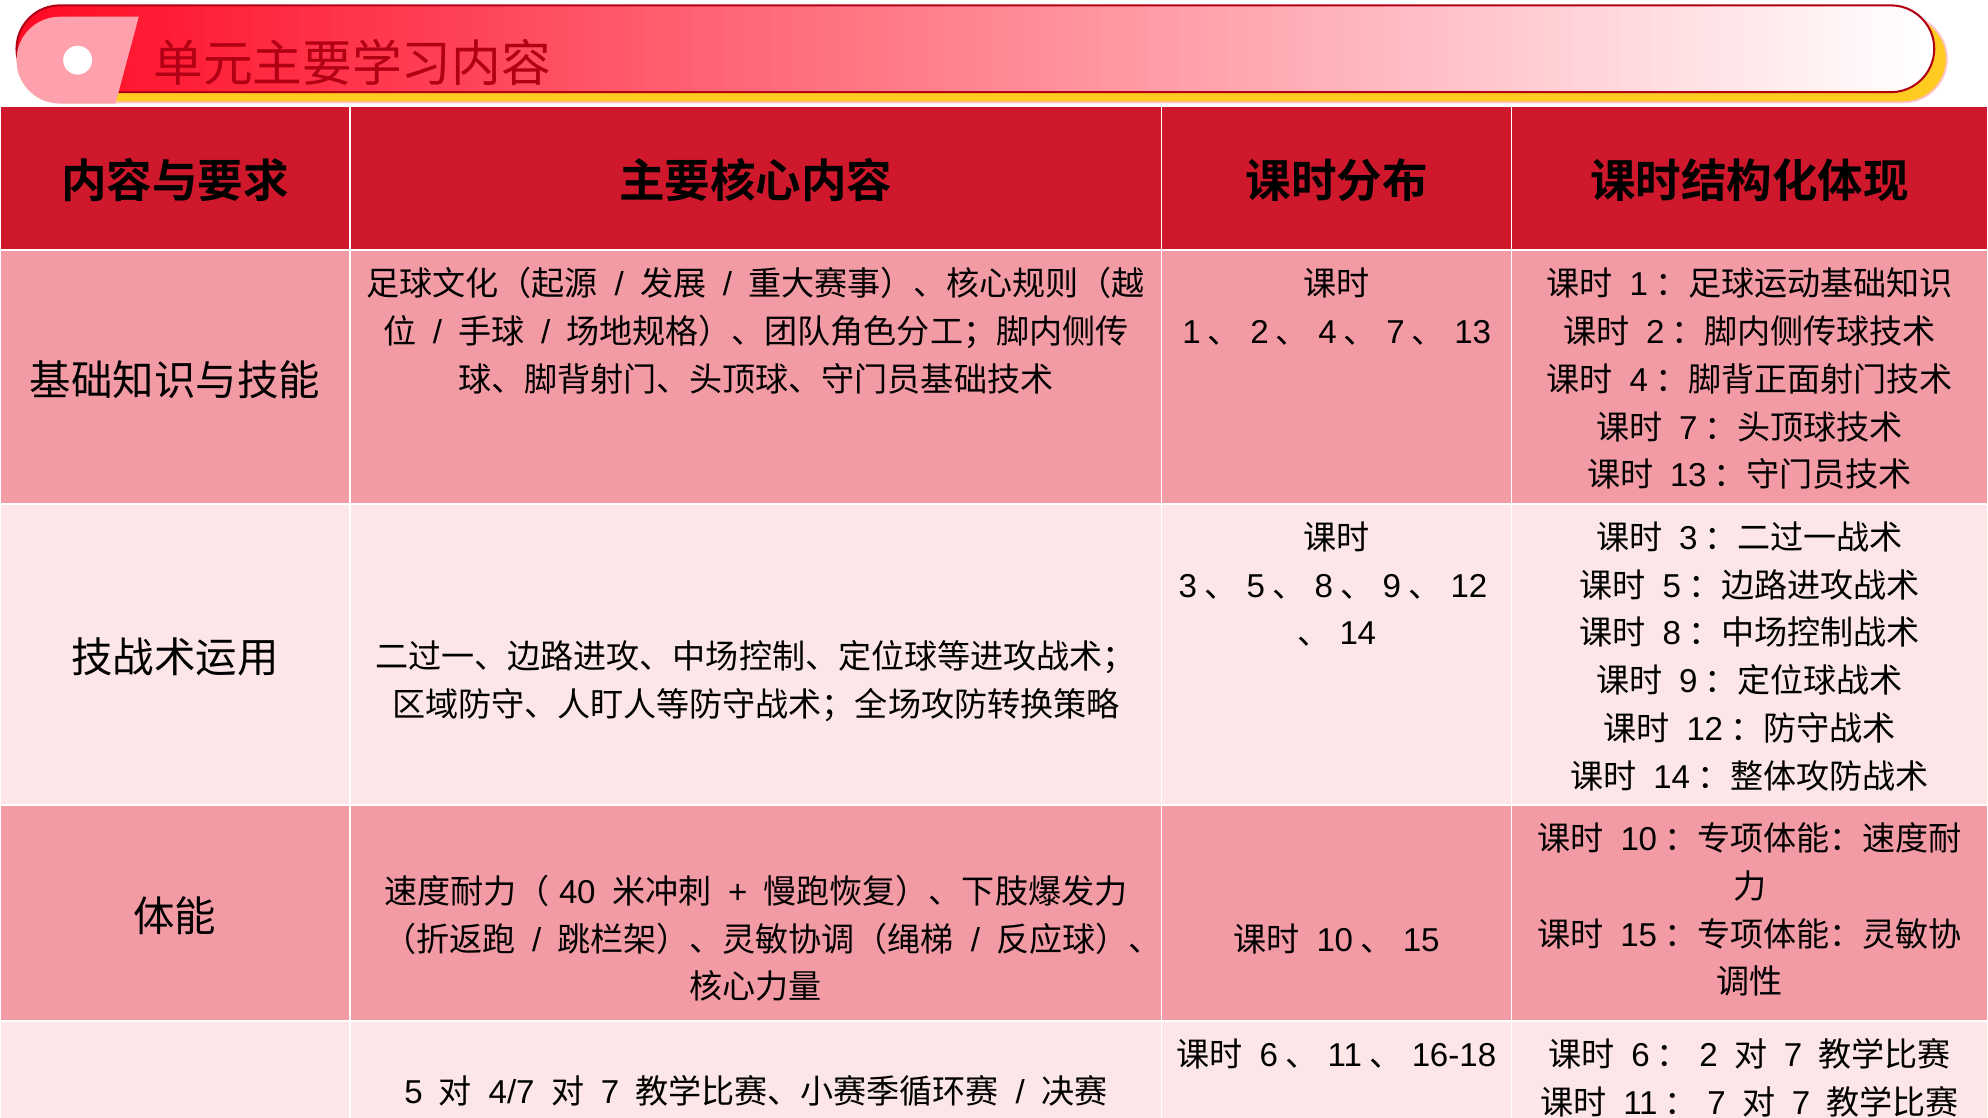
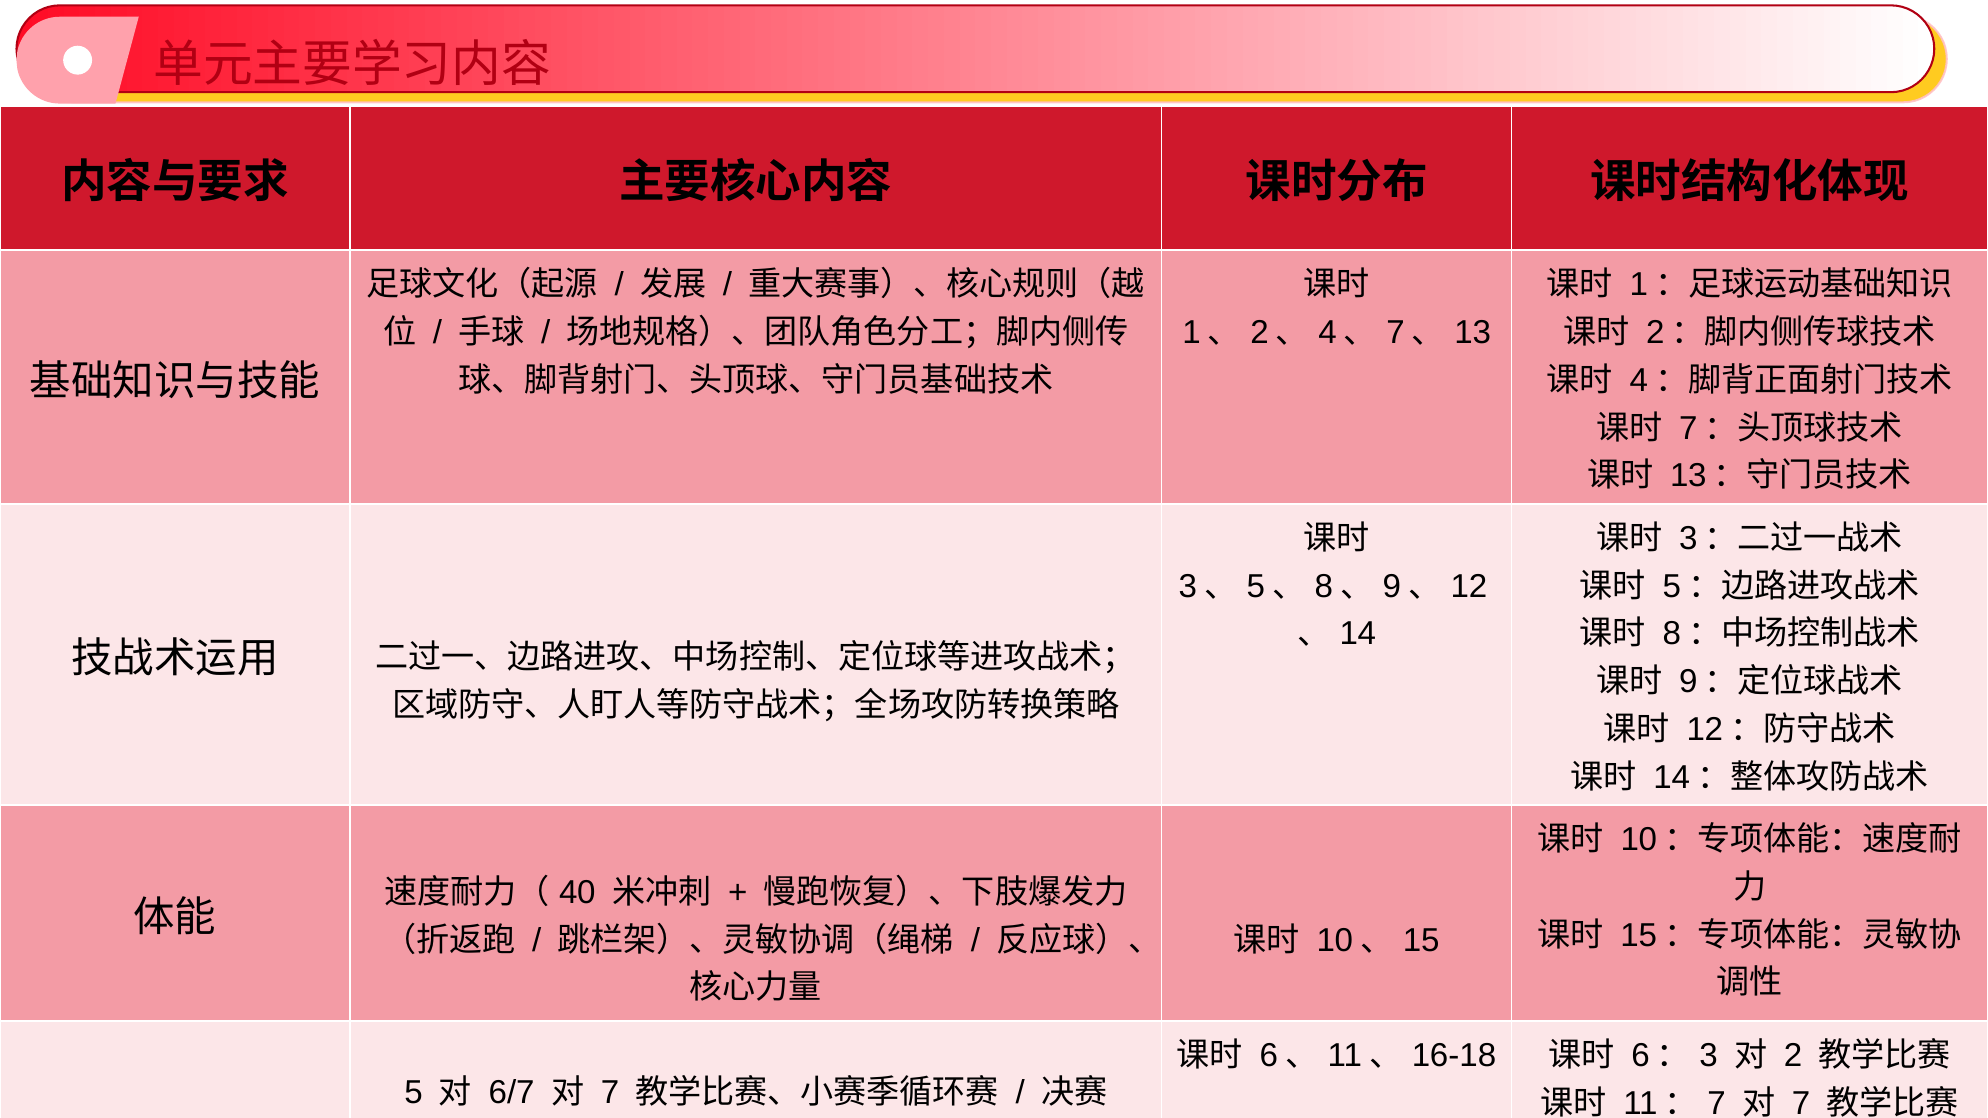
2: 2 -> 3 (1709, 1056)
7: 7 -> 2 (1793, 1056)
4/7: 4/7 -> 6/7 (512, 1093)
